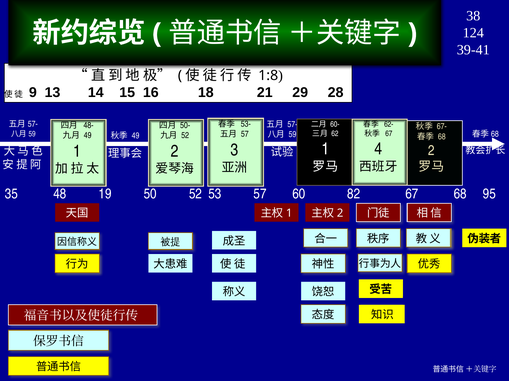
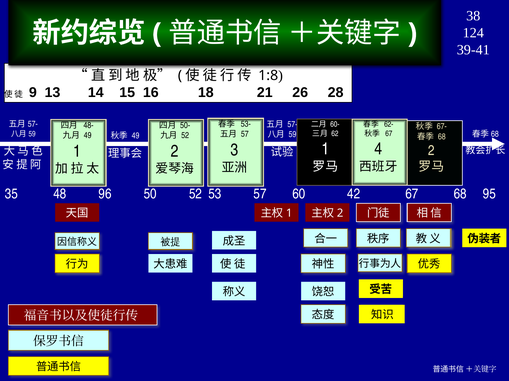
29: 29 -> 26 (300, 93)
19: 19 -> 96 (105, 194)
82: 82 -> 42 (354, 194)
